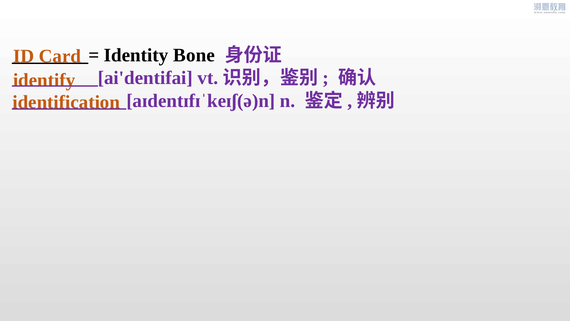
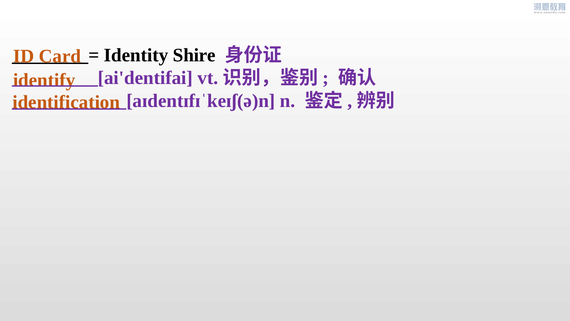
Bone: Bone -> Shire (194, 55)
